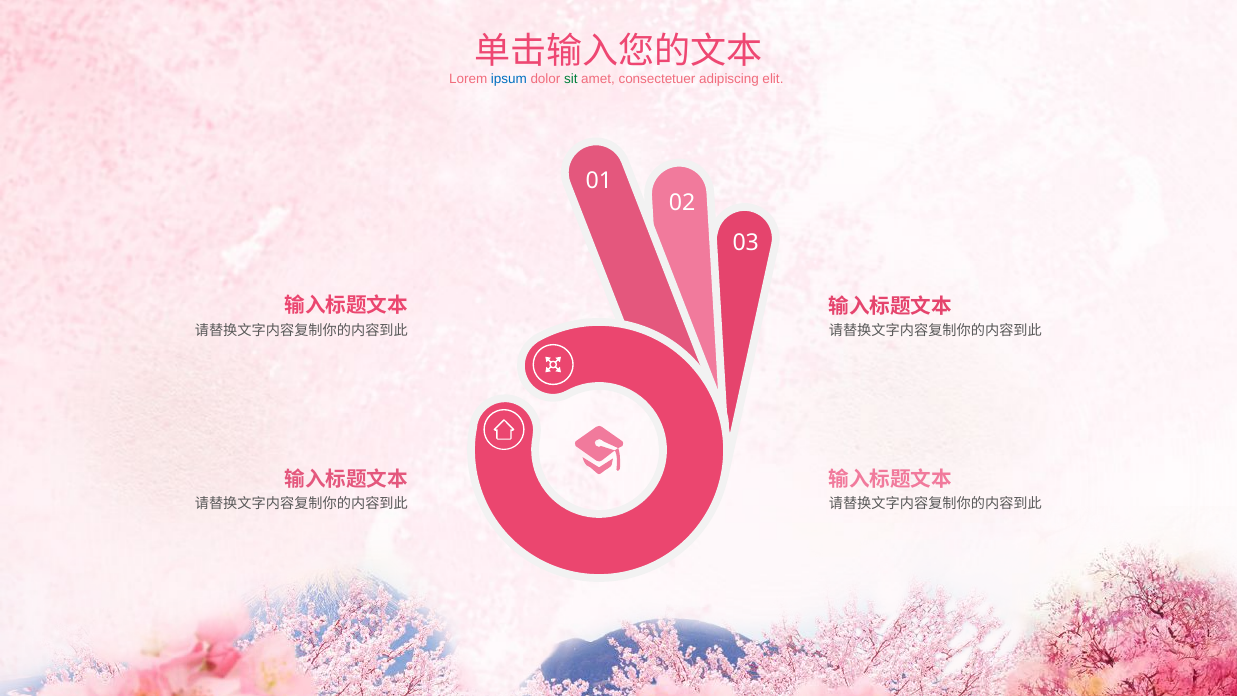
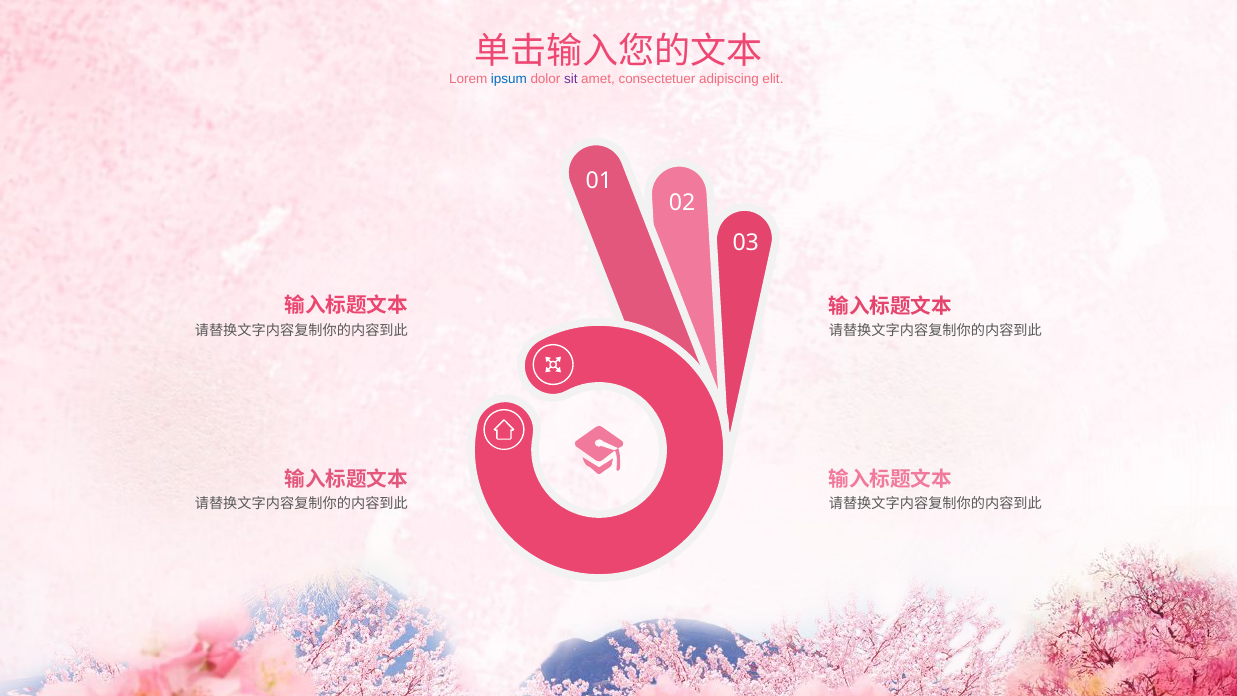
sit colour: green -> purple (571, 79)
